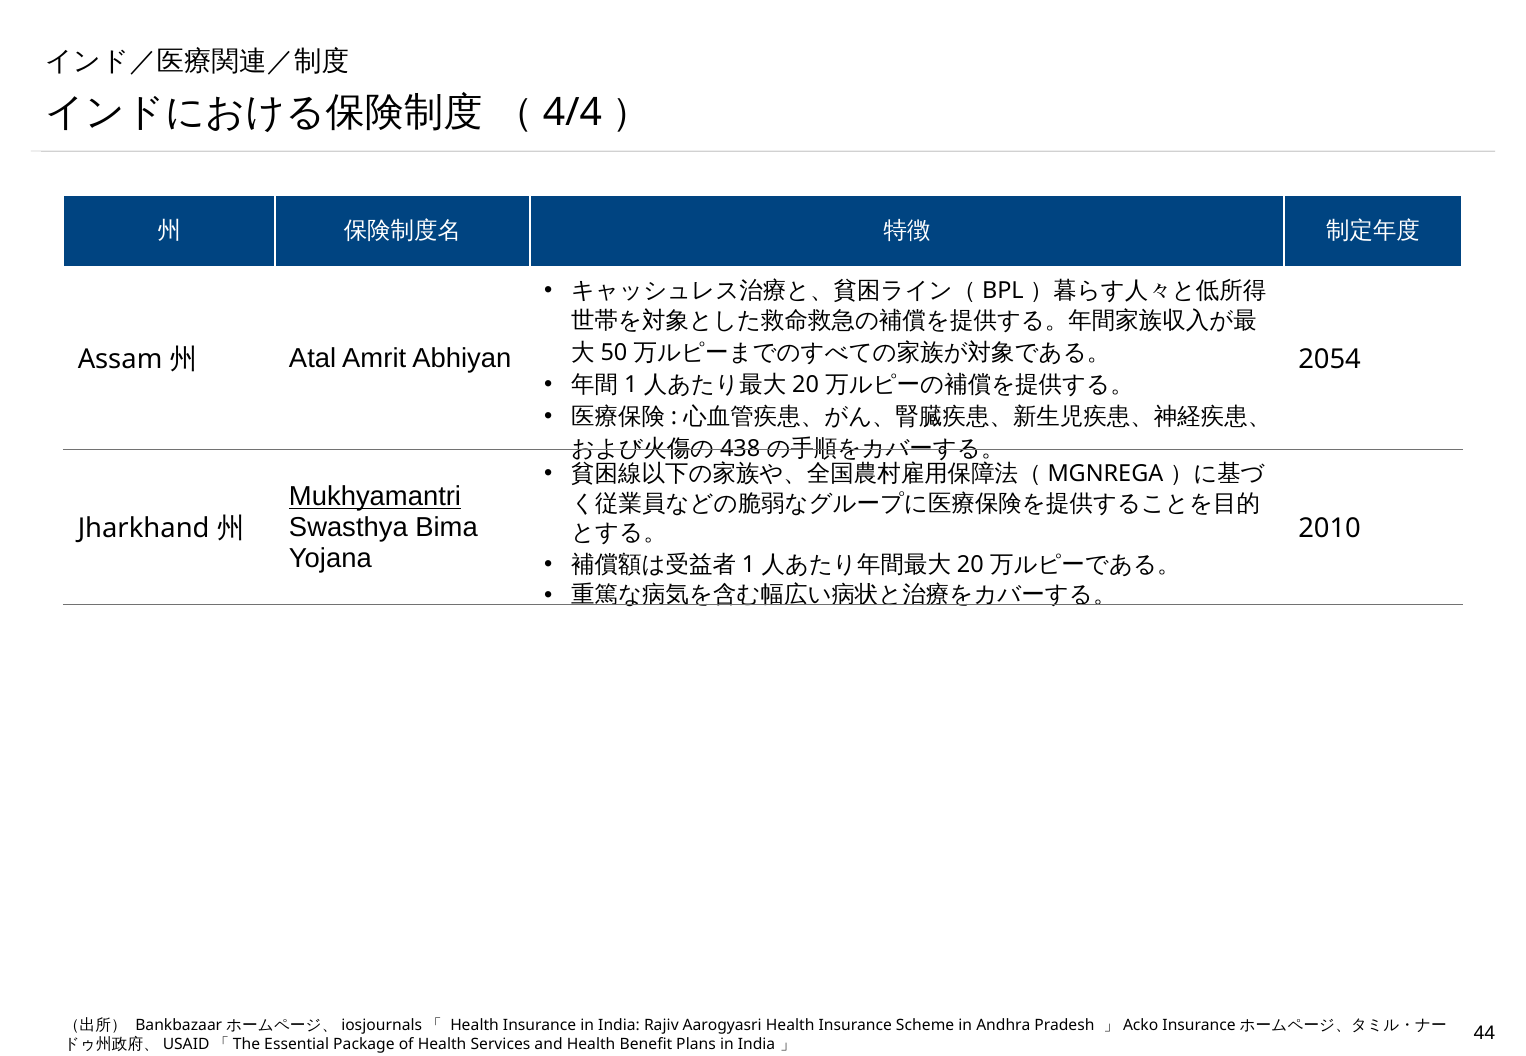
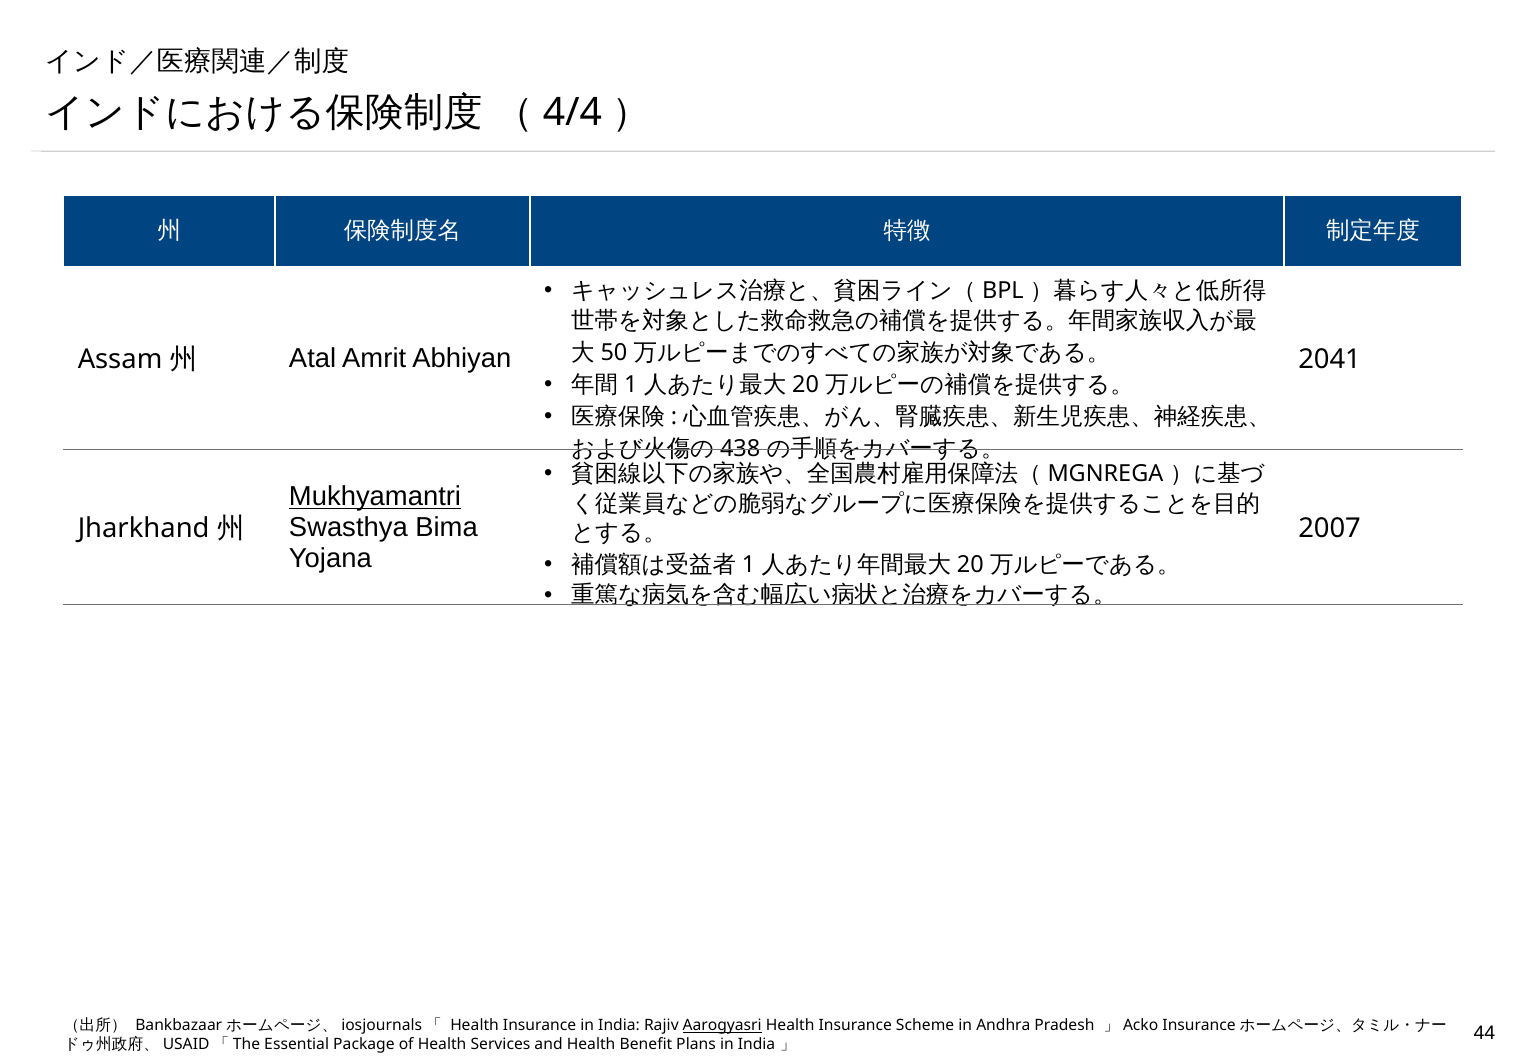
2054: 2054 -> 2041 (1330, 360)
2010: 2010 -> 2007 (1330, 529)
Aarogyasri underline: none -> present (722, 1026)
